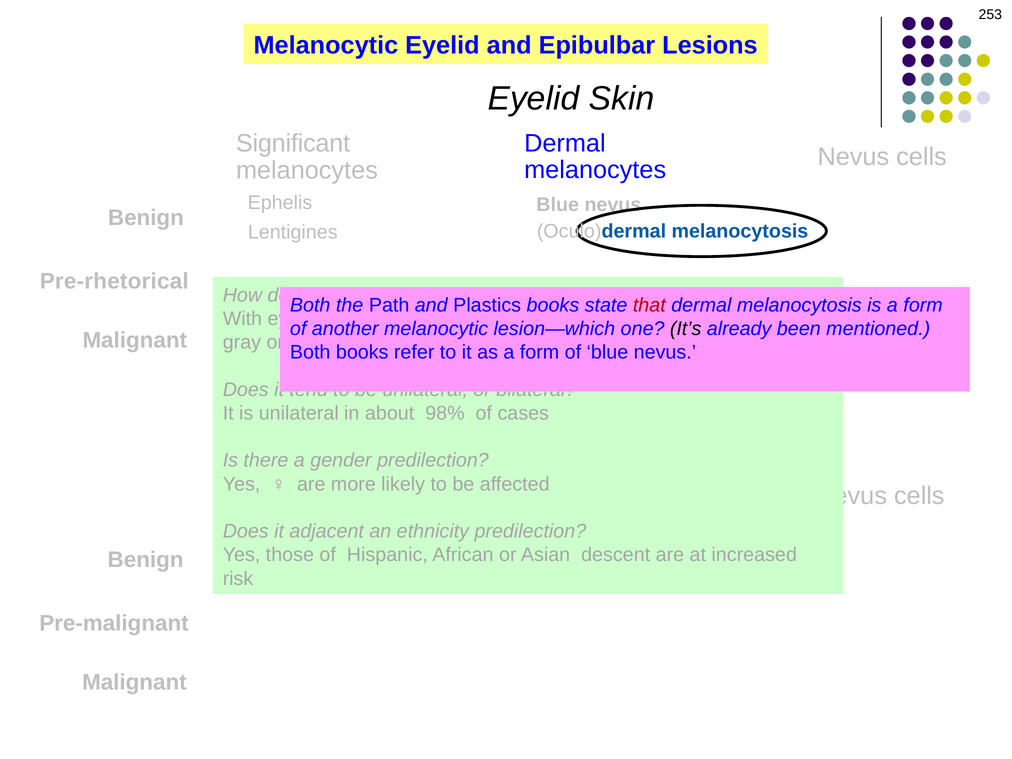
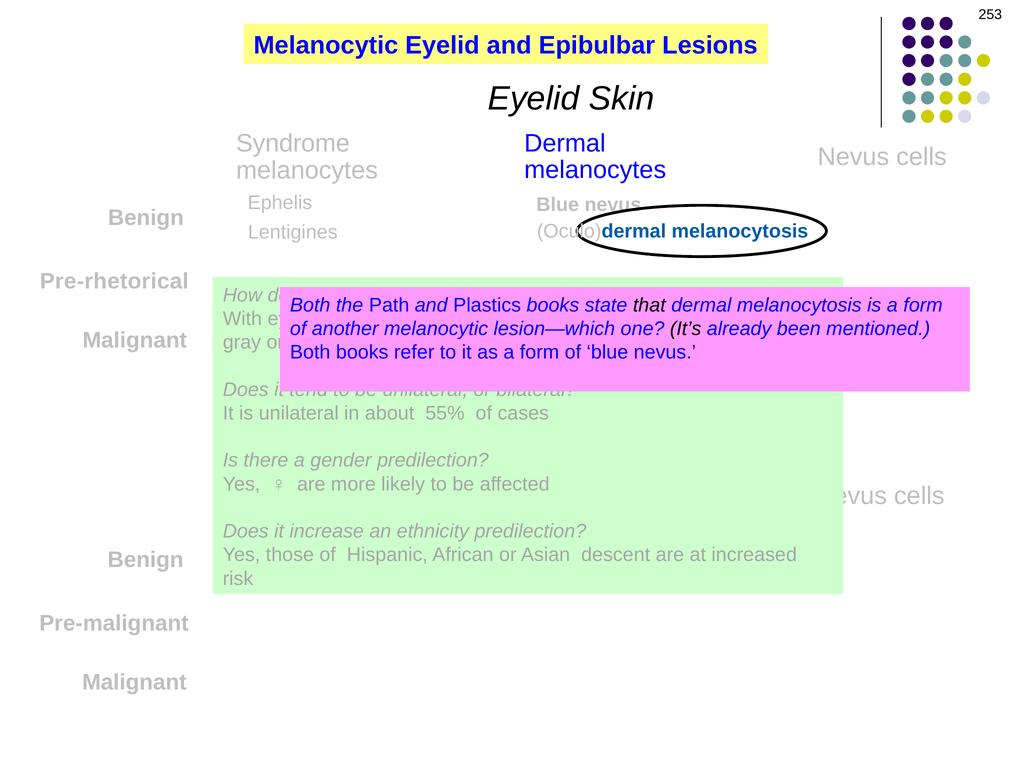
Significant: Significant -> Syndrome (293, 144)
that colour: red -> black (649, 305)
98%: 98% -> 55% (445, 413)
adjacent: adjacent -> increase (327, 531)
